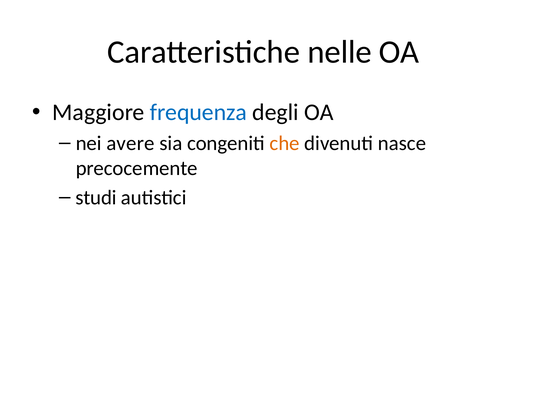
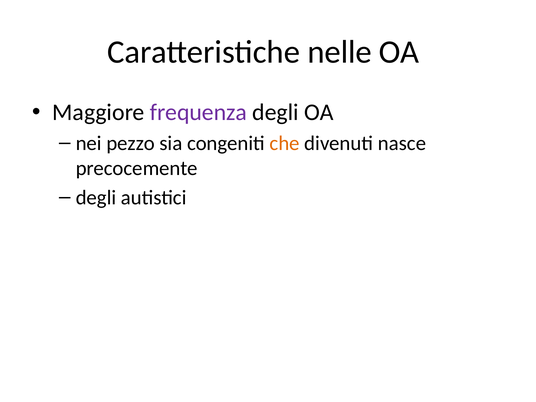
frequenza colour: blue -> purple (198, 112)
avere: avere -> pezzo (131, 143)
studi: studi -> degli (96, 197)
